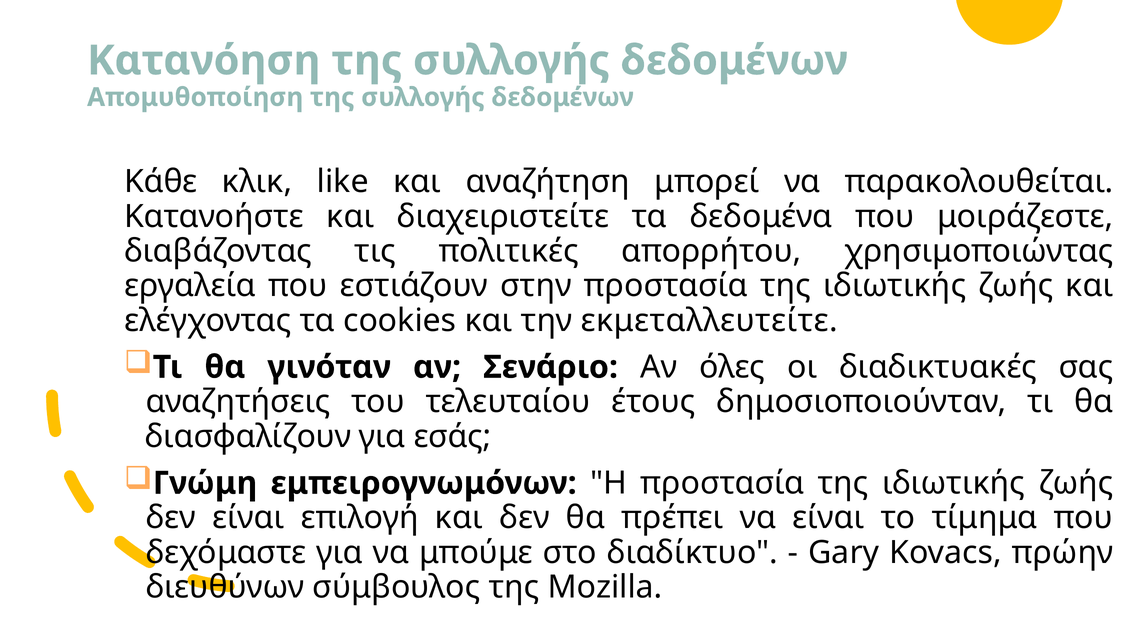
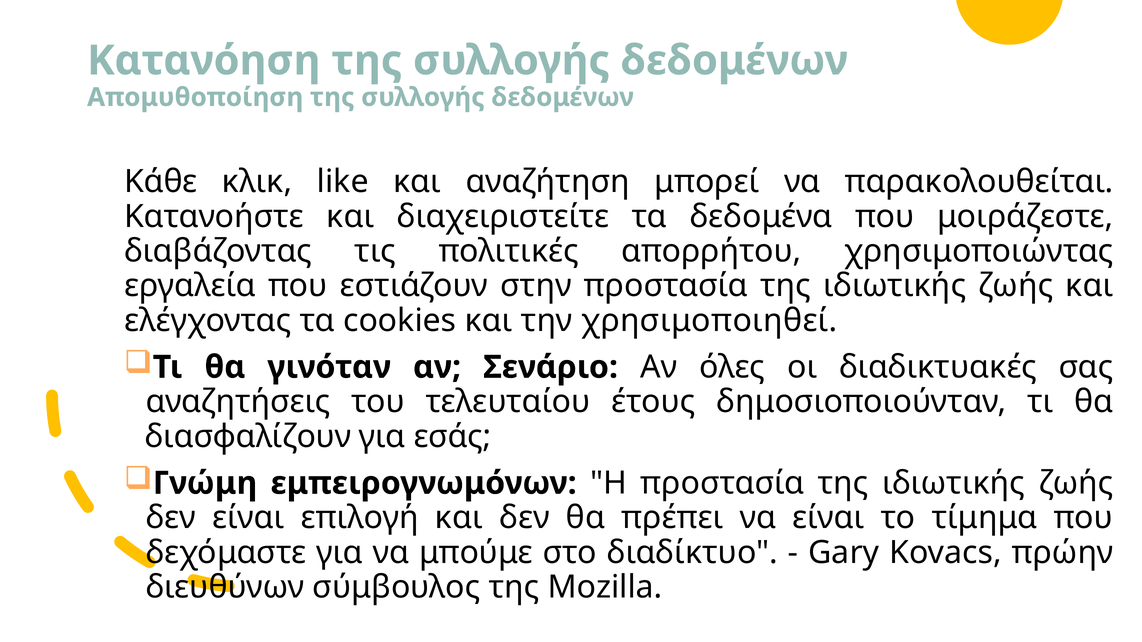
εκμεταλλευτείτε: εκμεταλλευτείτε -> χρησιμοποιηθεί (709, 321)
